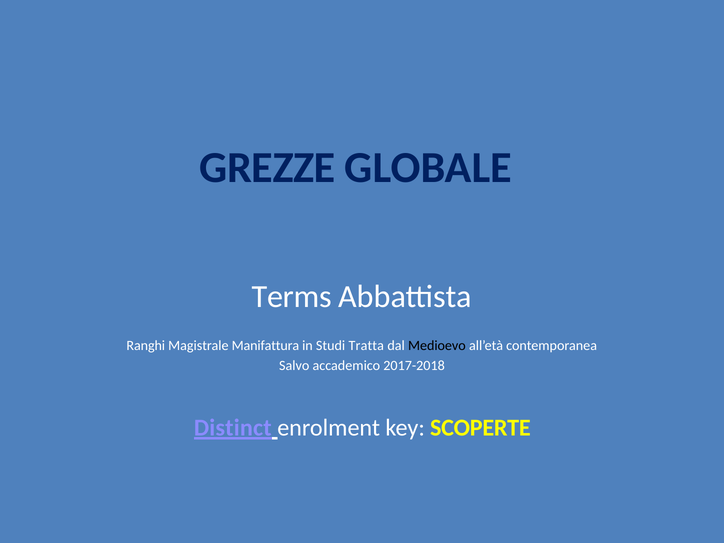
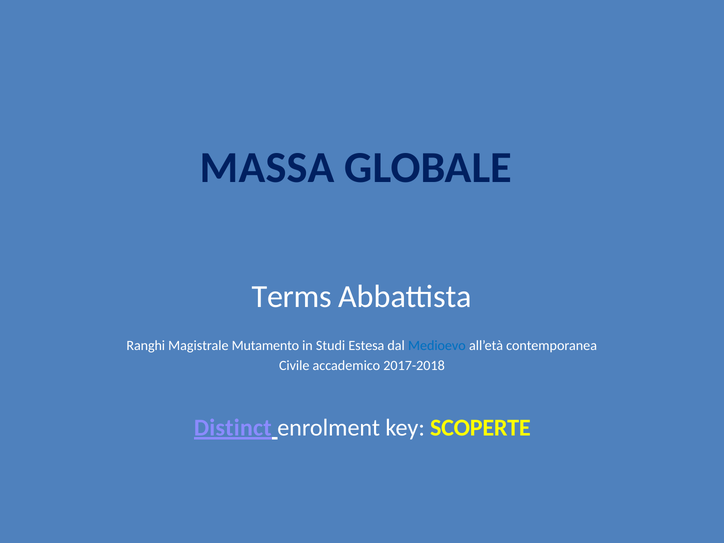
GREZZE: GREZZE -> MASSA (267, 167)
Manifattura: Manifattura -> Mutamento (265, 346)
Tratta: Tratta -> Estesa (366, 346)
Medioevo colour: black -> blue (437, 346)
Salvo: Salvo -> Civile (294, 366)
